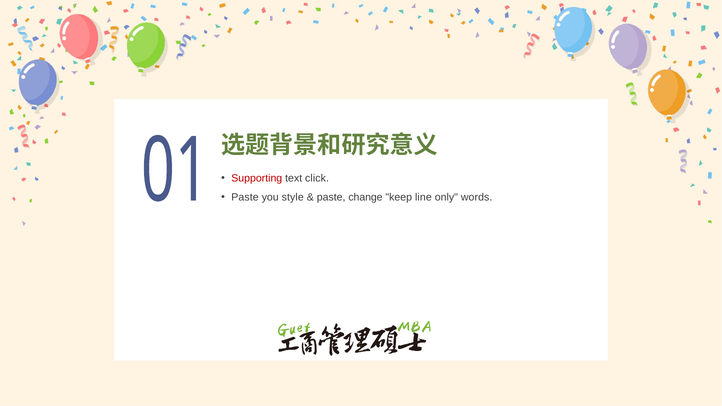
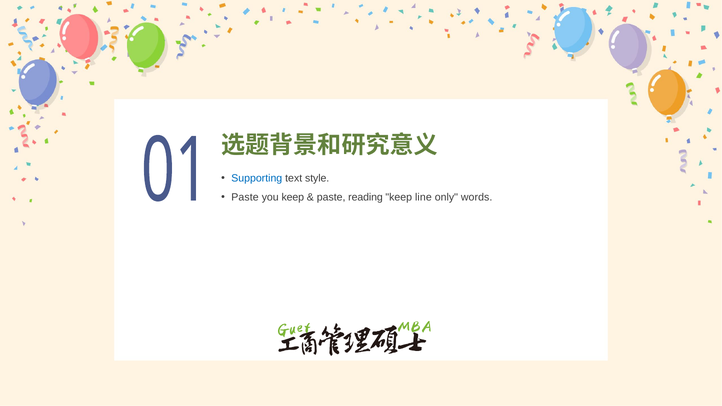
Supporting colour: red -> blue (257, 178)
click: click -> style (317, 178)
you style: style -> keep (293, 197)
change: change -> reading (365, 197)
